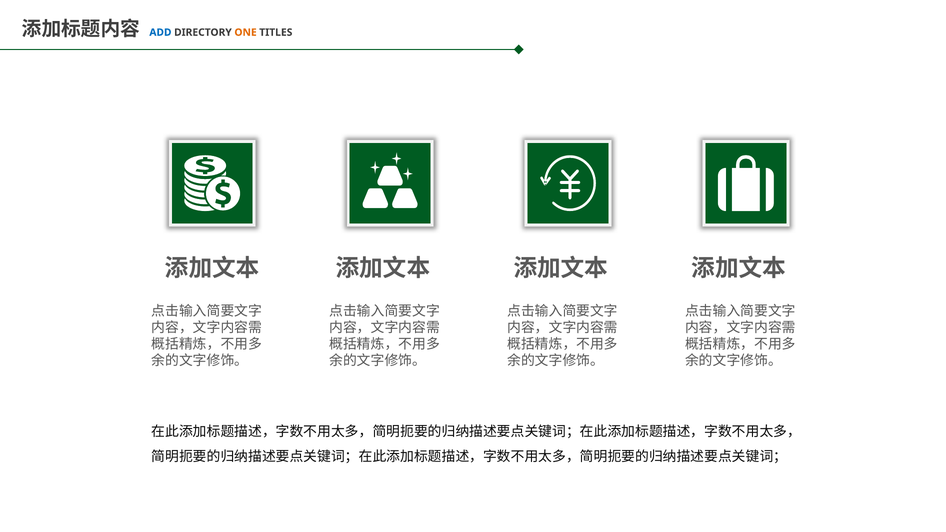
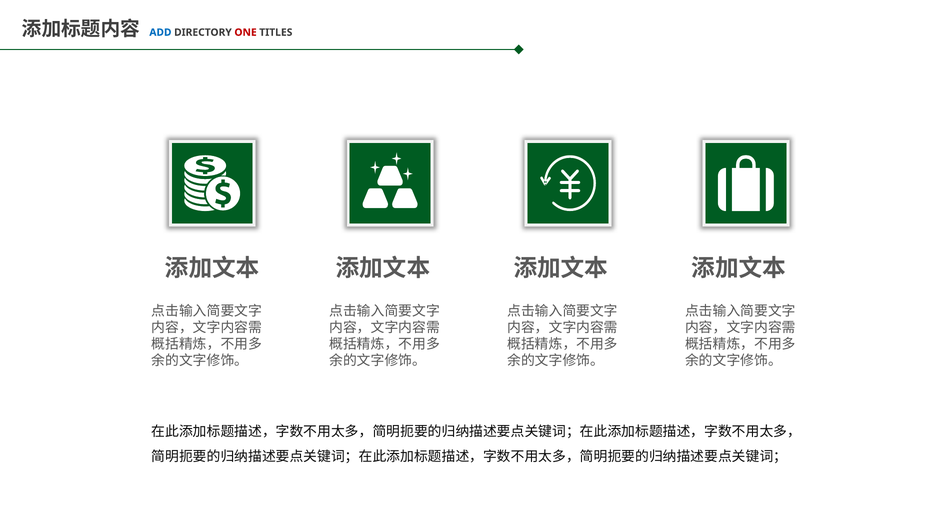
ONE colour: orange -> red (246, 32)
